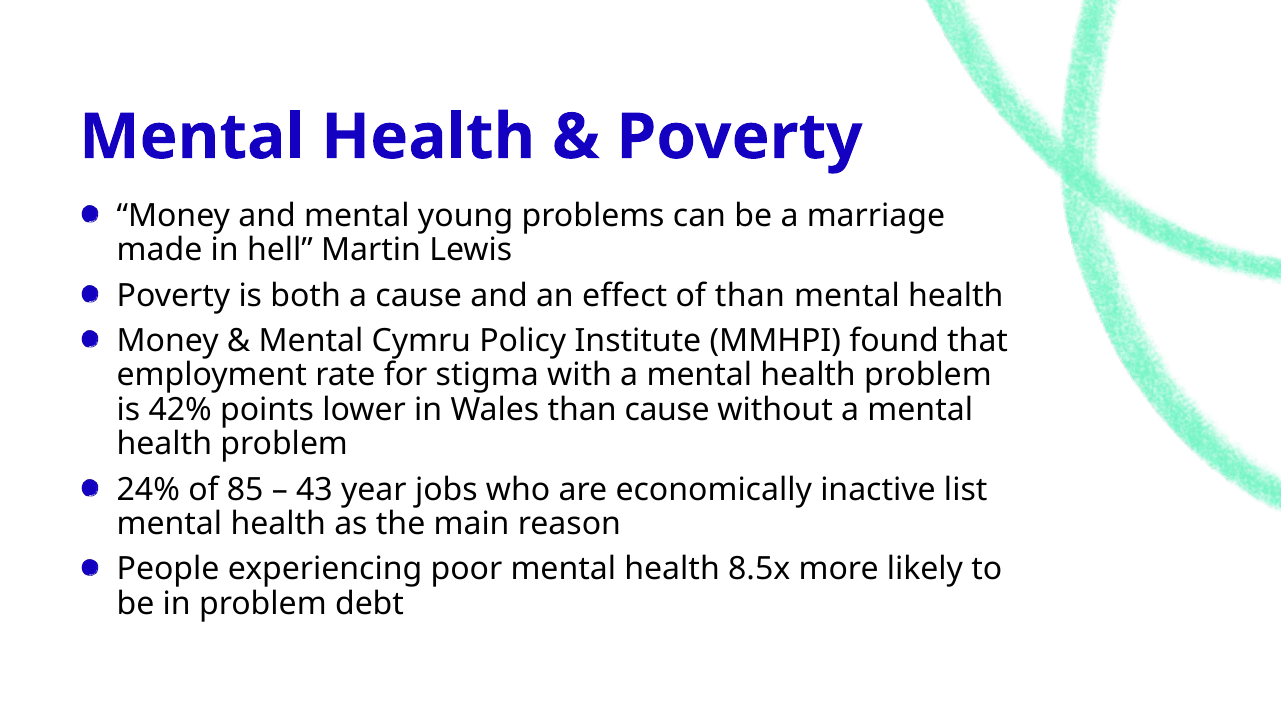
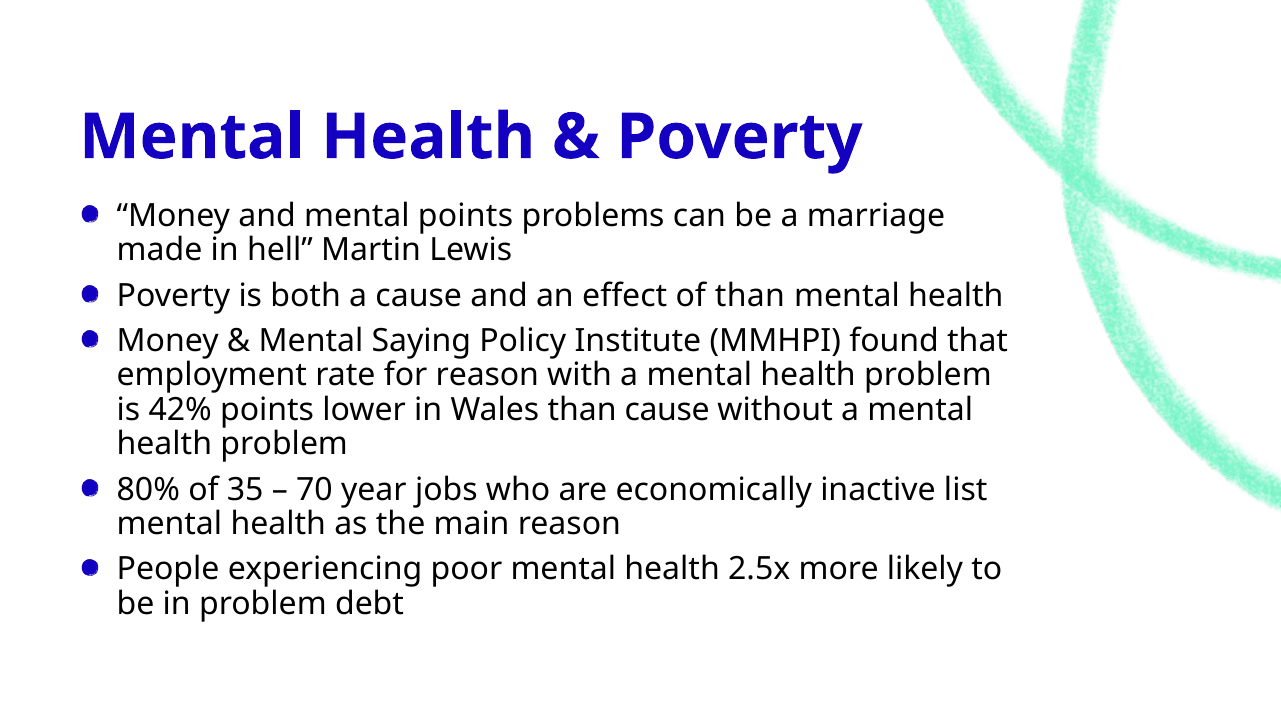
mental young: young -> points (466, 216)
Cymru: Cymru -> Saying (421, 341)
for stigma: stigma -> reason (487, 376)
24%: 24% -> 80% (148, 490)
85: 85 -> 35 (245, 490)
43: 43 -> 70 (314, 490)
8.5x: 8.5x -> 2.5x (759, 570)
